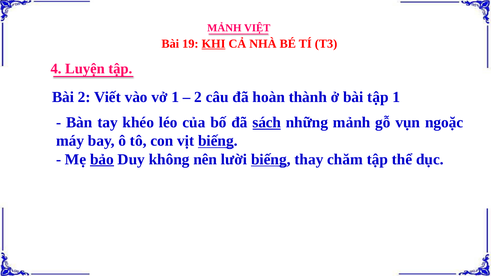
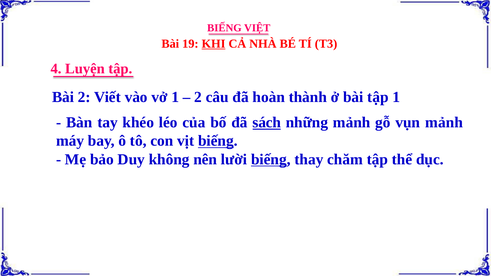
MẢNH: MẢNH -> BIẾNG (224, 28)
vụn ngoặc: ngoặc -> mảnh (444, 122)
bảo underline: present -> none (102, 159)
